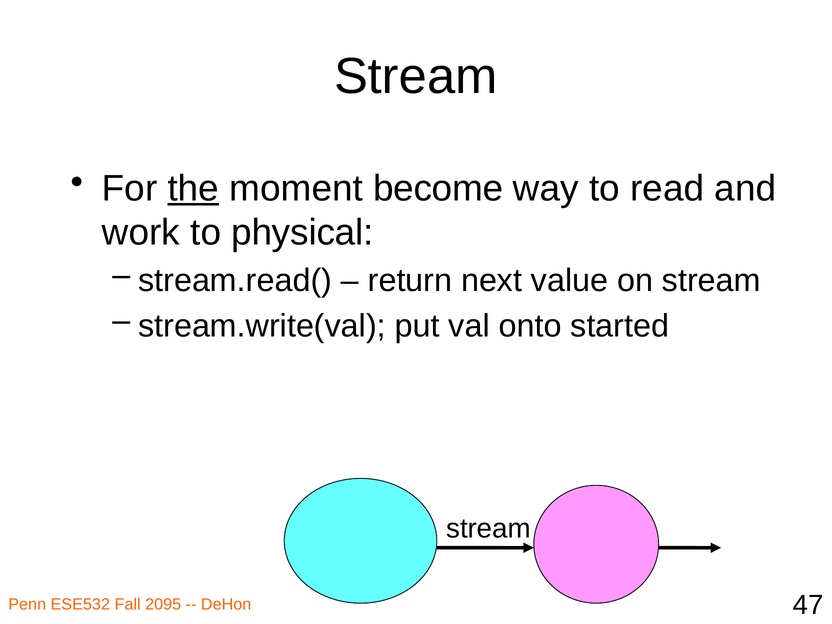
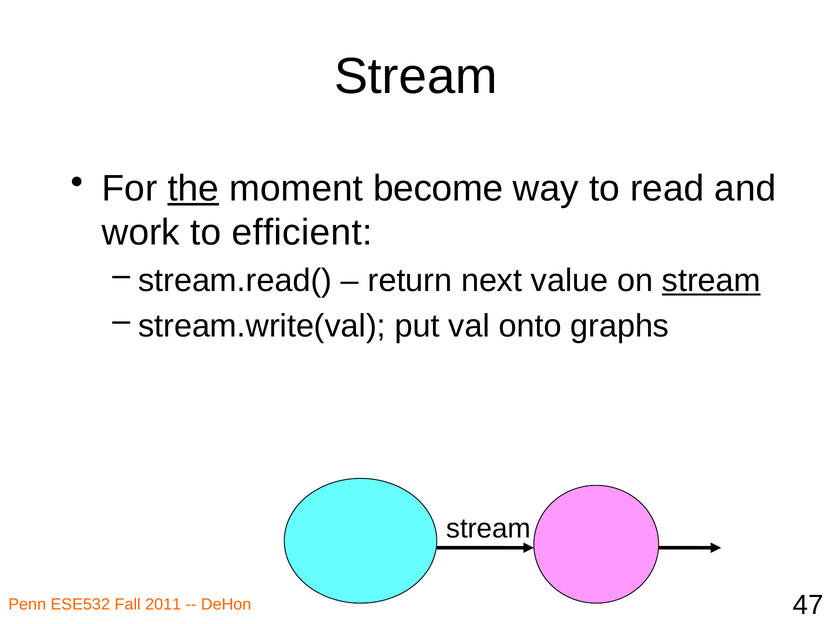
physical: physical -> efficient (302, 233)
stream underline: none -> present (711, 281)
started: started -> graphs (620, 326)
2095: 2095 -> 2011 (163, 604)
